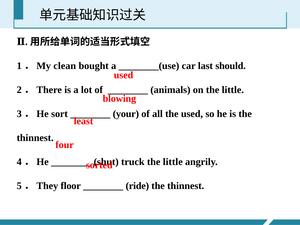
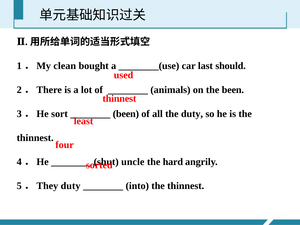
on the little: little -> been (233, 90)
blowing: blowing -> thinnest (119, 99)
your: your -> been (126, 114)
the used: used -> duty (192, 114)
truck: truck -> uncle (133, 162)
little: little -> hard (173, 162)
5．They floor: floor -> duty (71, 186)
ride: ride -> into (137, 186)
